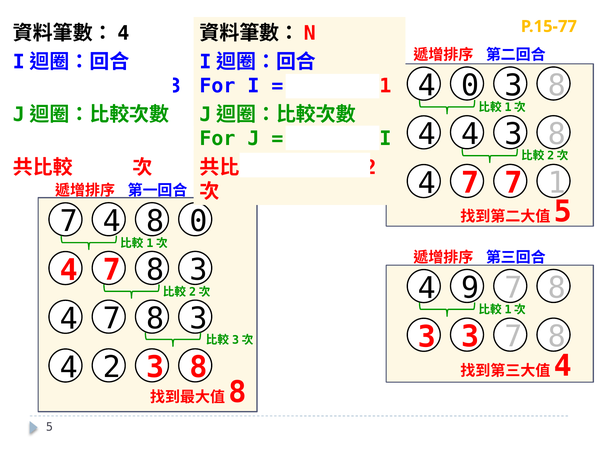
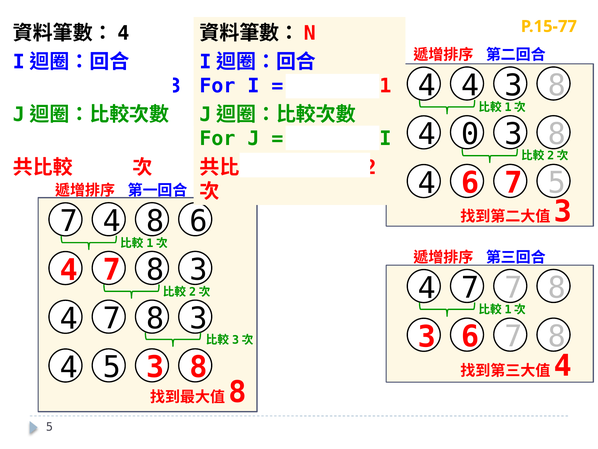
4 0: 0 -> 4 (470, 85)
4 4: 4 -> 0 (470, 134)
7: 7 -> 6 (470, 183)
7 1: 1 -> 5 (557, 183)
8 0: 0 -> 6 (198, 221)
5: 5 -> 3 (563, 212)
9: 9 -> 7 (470, 288)
3 3: 3 -> 6 (470, 336)
4 2: 2 -> 5 (112, 367)
